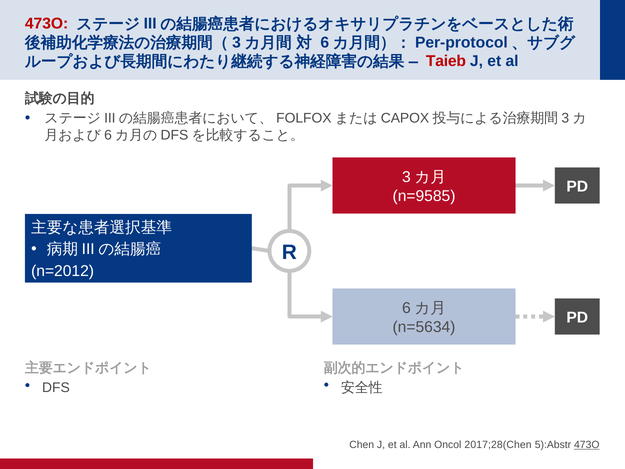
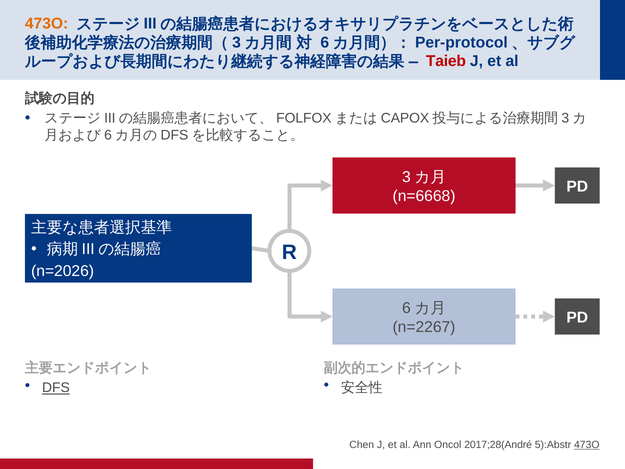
473O colour: red -> orange (47, 24)
n=9585: n=9585 -> n=6668 (424, 196)
n=2012: n=2012 -> n=2026 (63, 271)
n=5634: n=5634 -> n=2267 (424, 327)
DFS underline: none -> present (56, 388)
2017;28(Chen: 2017;28(Chen -> 2017;28(André (498, 444)
